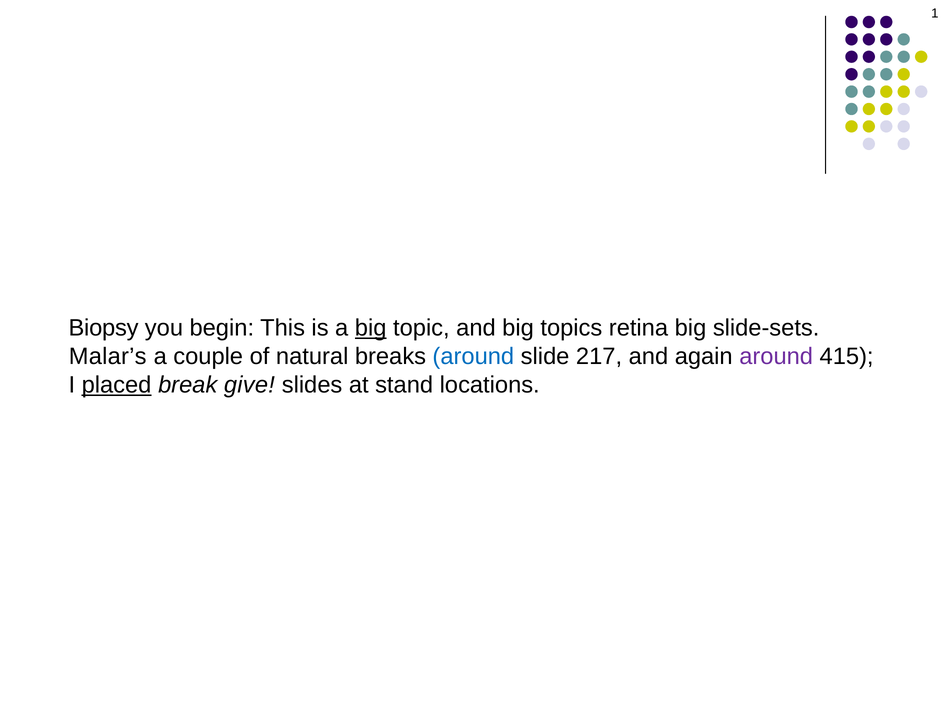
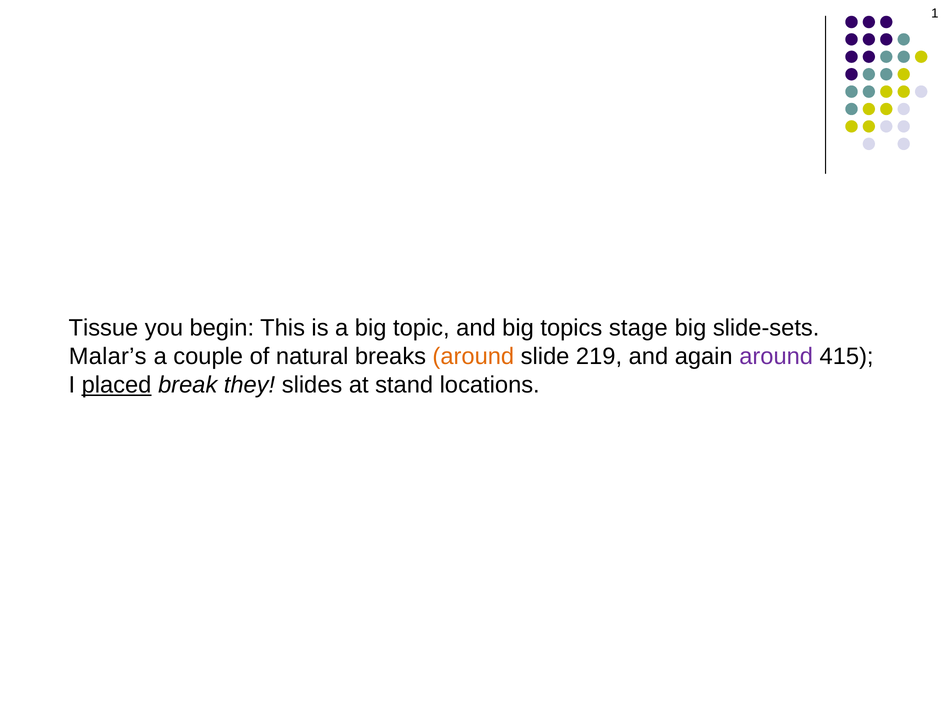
Biopsy: Biopsy -> Tissue (103, 328)
big underline: present -> none (371, 328)
retina: retina -> stage (638, 328)
around colour: blue -> orange (473, 357)
217: 217 -> 219 (599, 357)
give: give -> they (249, 385)
